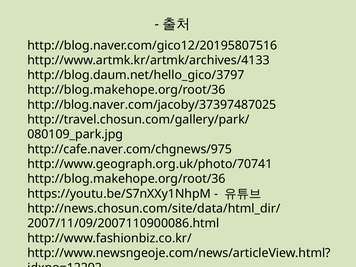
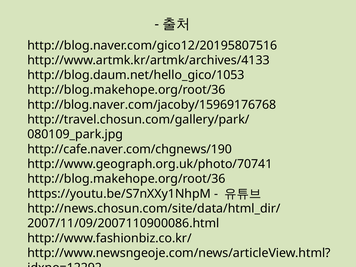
http://blog.daum.net/hello_gico/3797: http://blog.daum.net/hello_gico/3797 -> http://blog.daum.net/hello_gico/1053 (136, 75)
http://blog.naver.com/jacoby/37397487025: http://blog.naver.com/jacoby/37397487025 -> http://blog.naver.com/jacoby/15969176768 (152, 105)
http://cafe.naver.com/chgnews/975: http://cafe.naver.com/chgnews/975 -> http://cafe.naver.com/chgnews/190 (130, 149)
